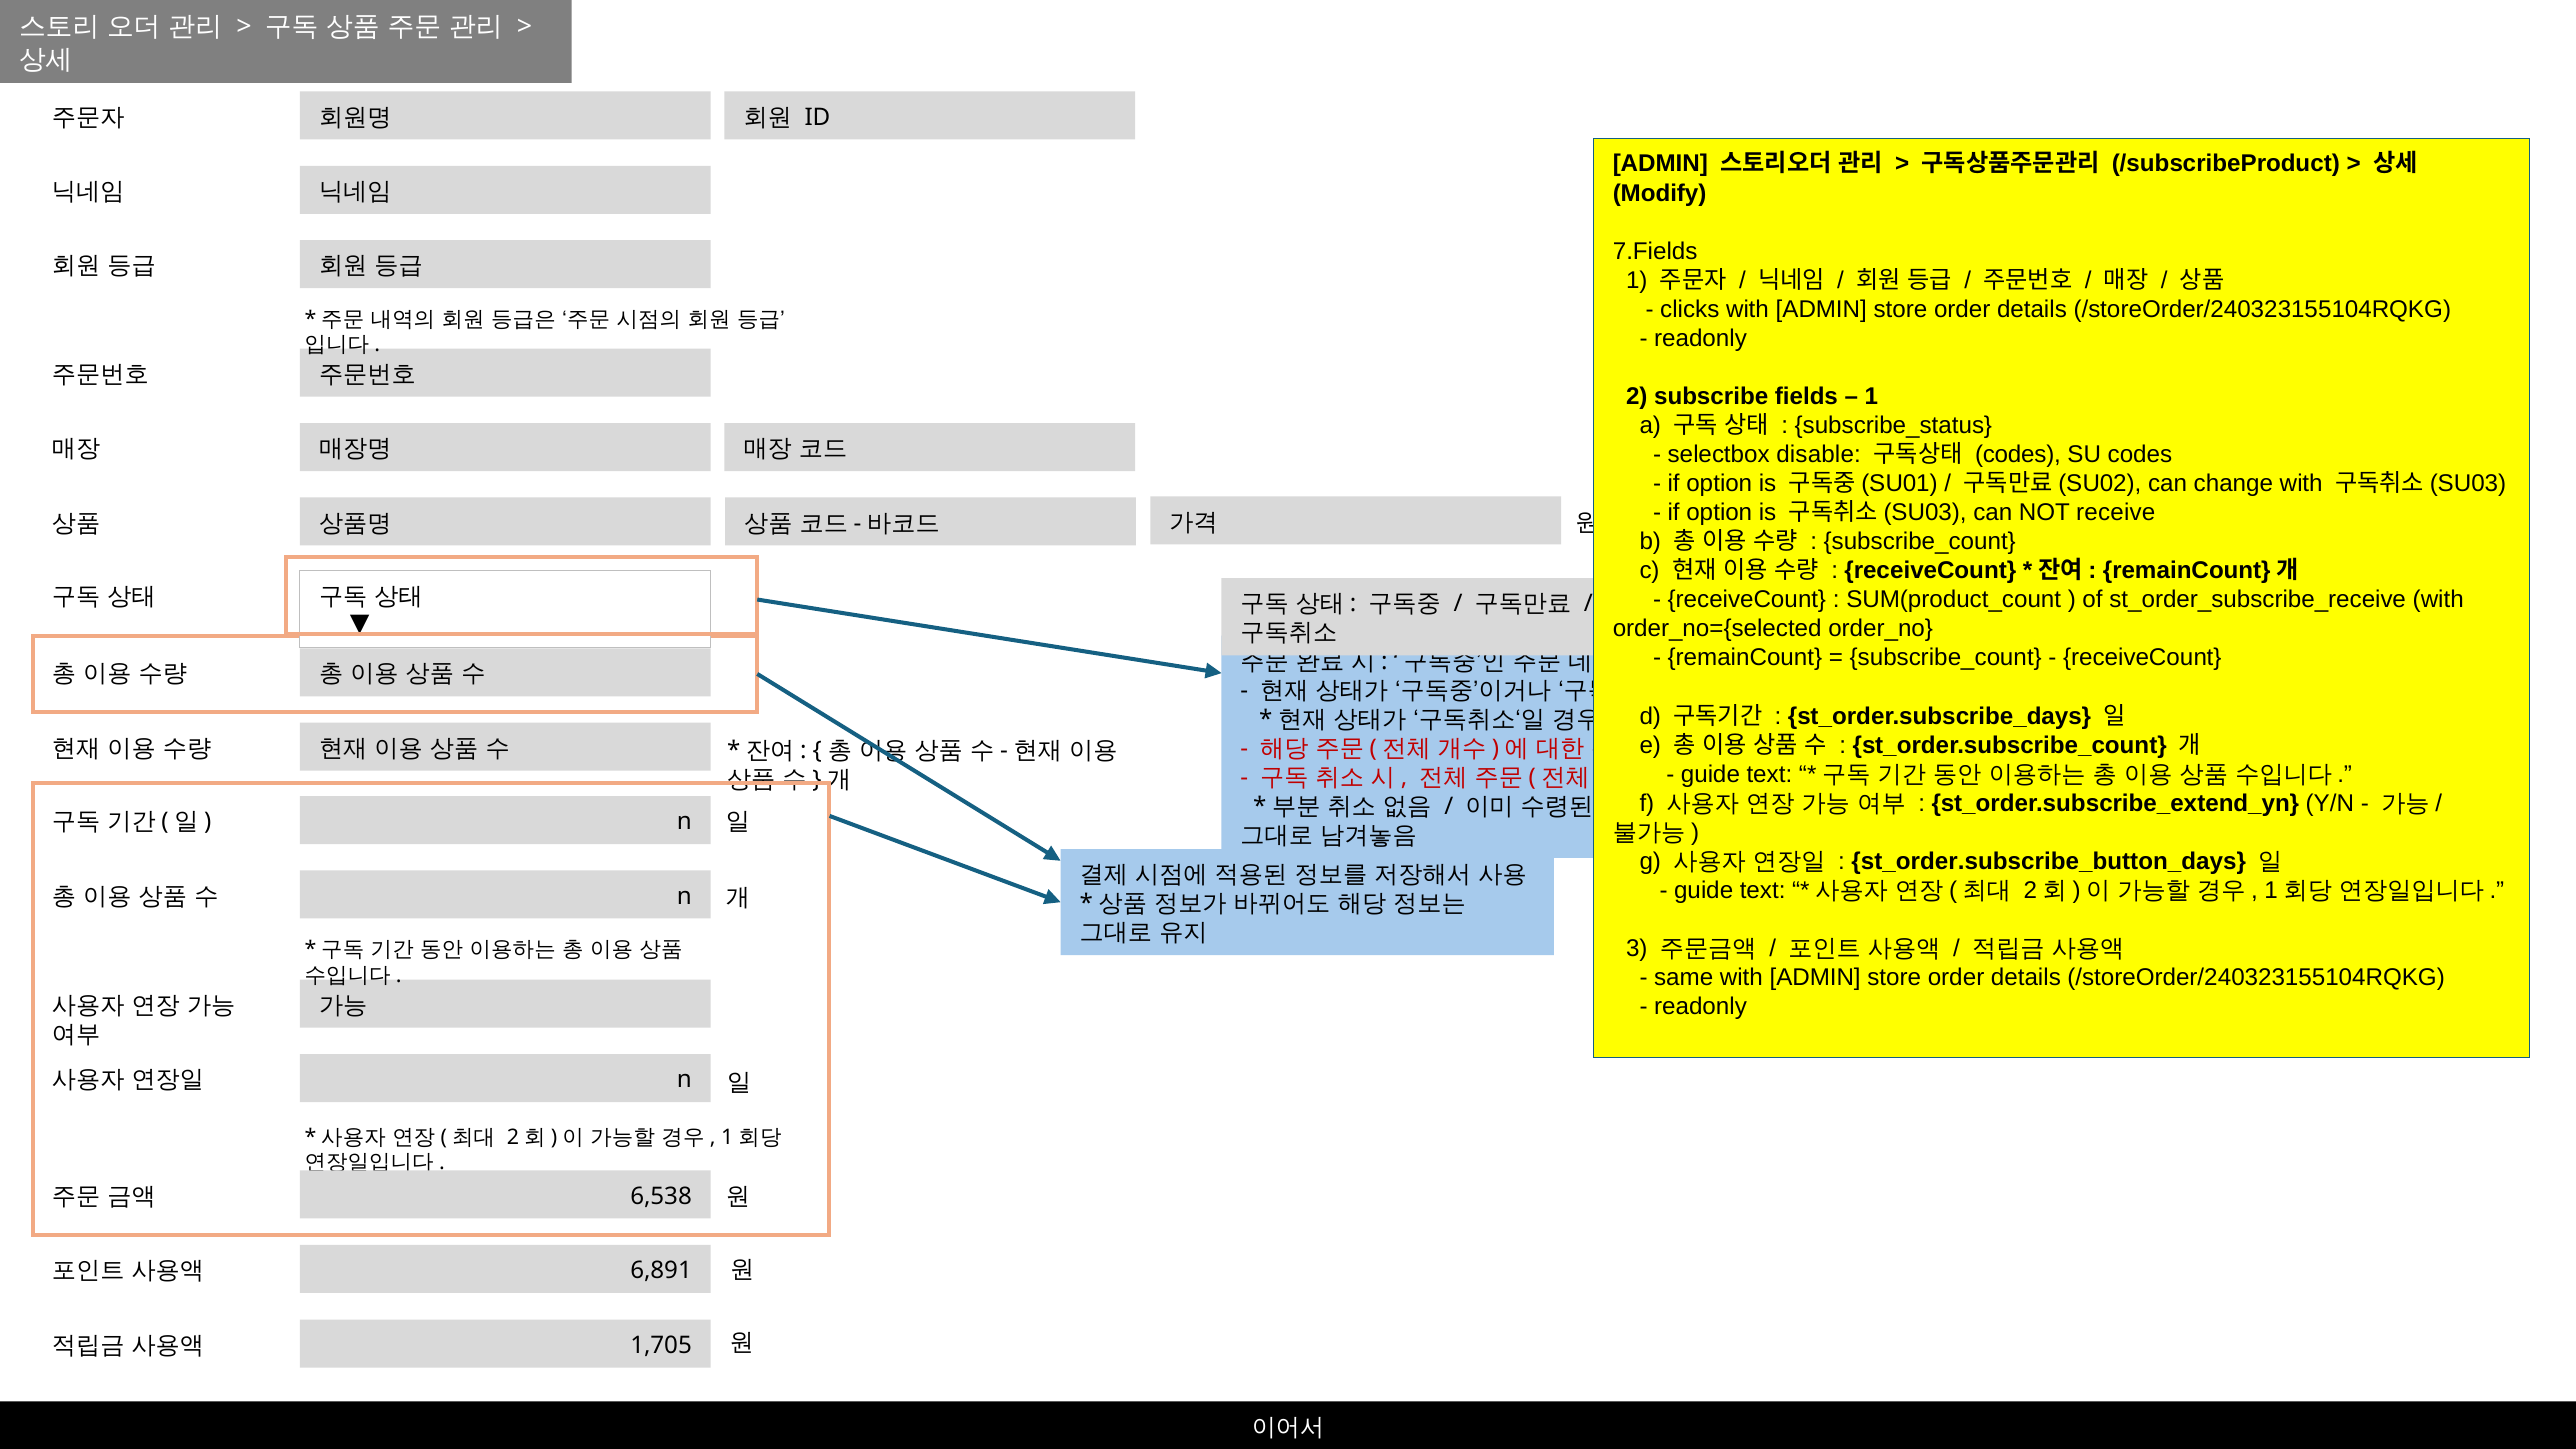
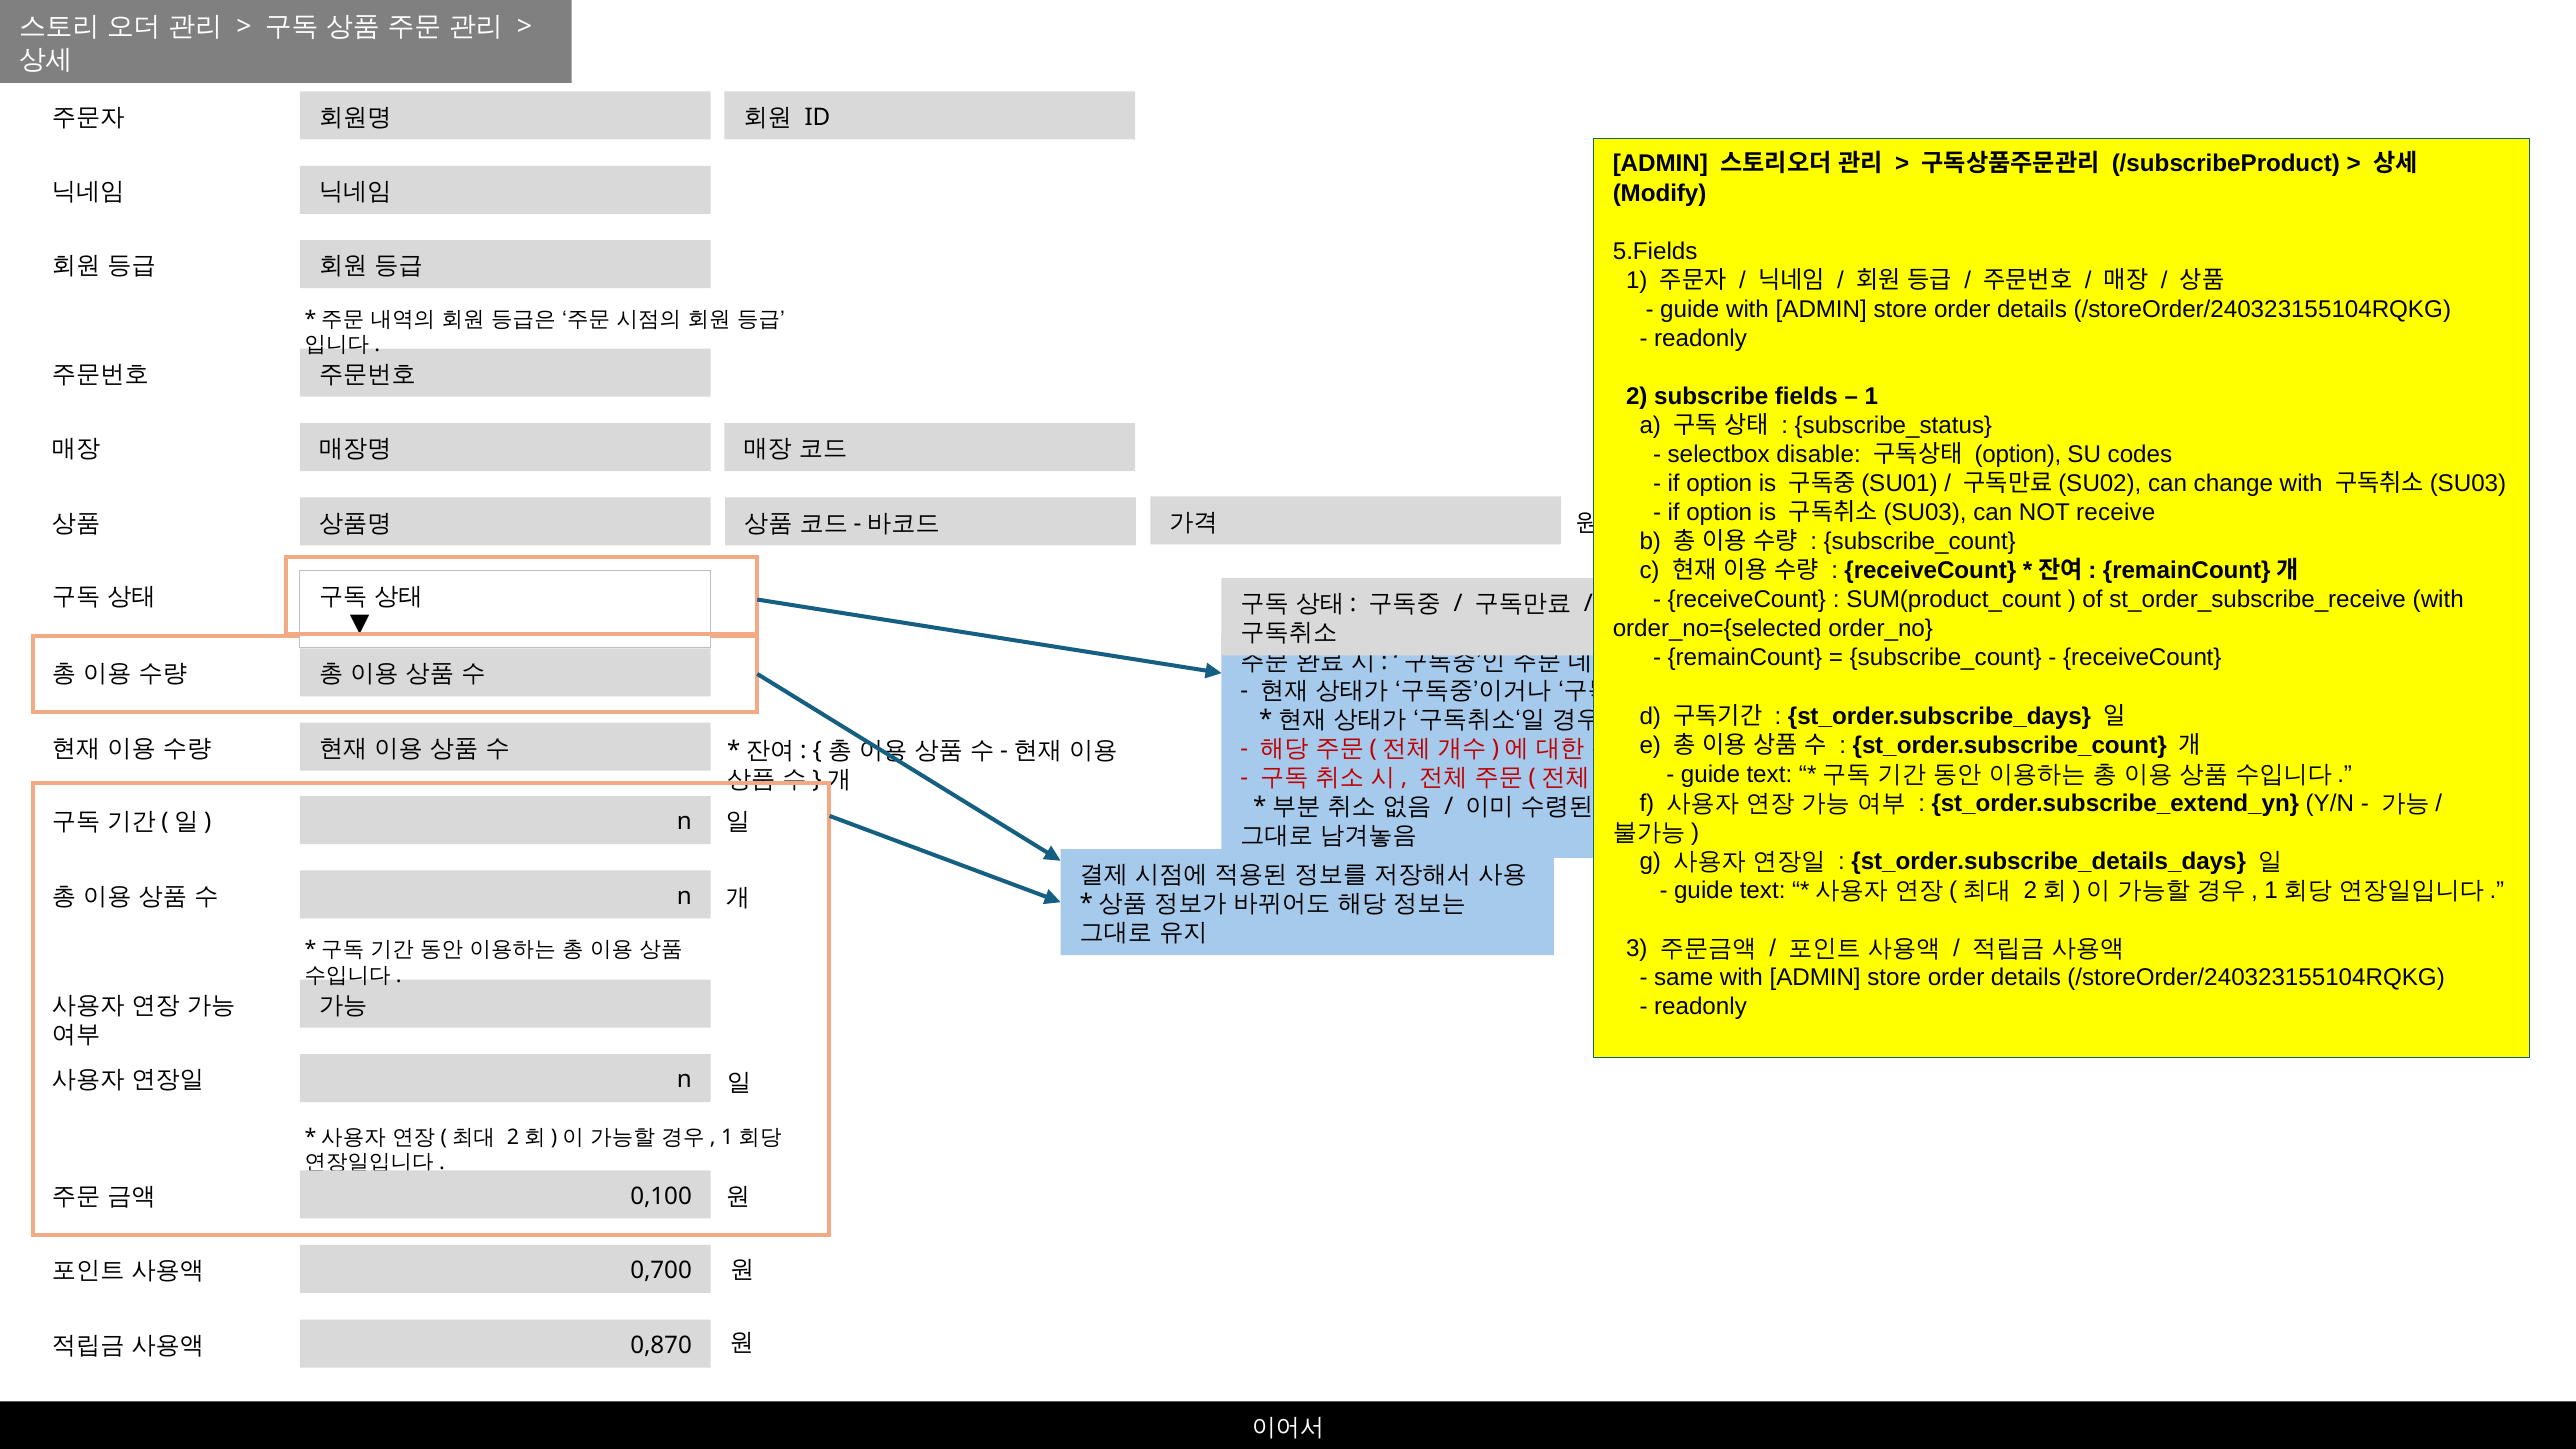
7.Fields: 7.Fields -> 5.Fields (1655, 251)
clicks: clicks -> guide (1690, 309)
codes: codes -> option (2018, 455)
st_order.subscribe_button_days: st_order.subscribe_button_days -> st_order.subscribe_details_days (2049, 861)
6,538: 6,538 -> 0,100 (661, 1196)
6,891: 6,891 -> 0,700 (661, 1270)
1,705: 1,705 -> 0,870 (661, 1345)
